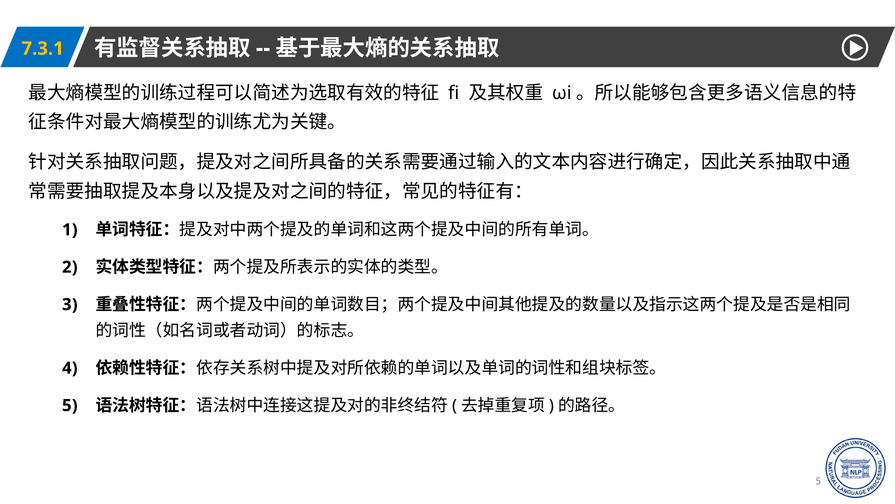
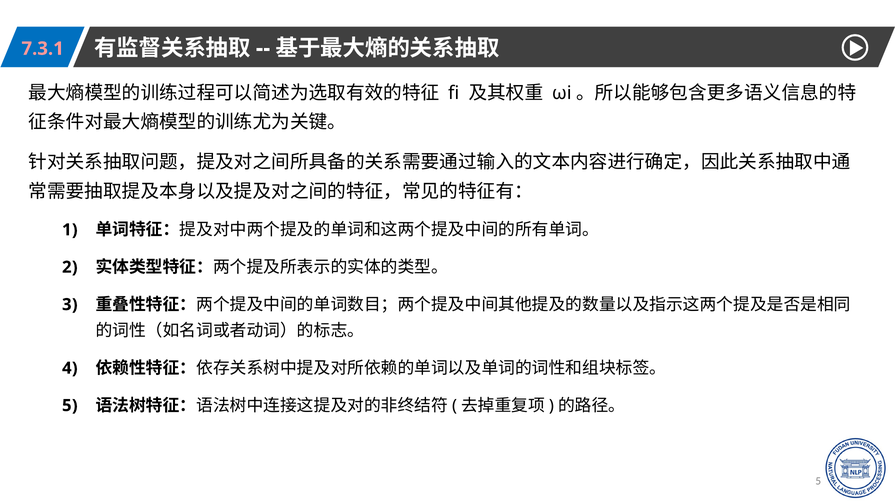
7.3.1 colour: yellow -> pink (43, 49)
